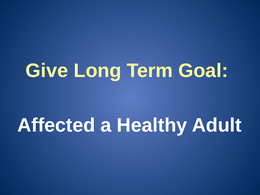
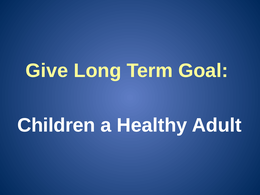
Affected: Affected -> Children (56, 125)
